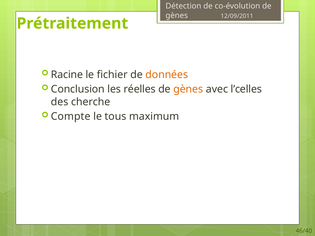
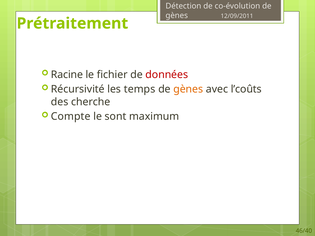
données colour: orange -> red (167, 75)
Conclusion: Conclusion -> Récursivité (78, 89)
réelles: réelles -> temps (140, 89)
l’celles: l’celles -> l’coûts (246, 89)
tous: tous -> sont (116, 117)
